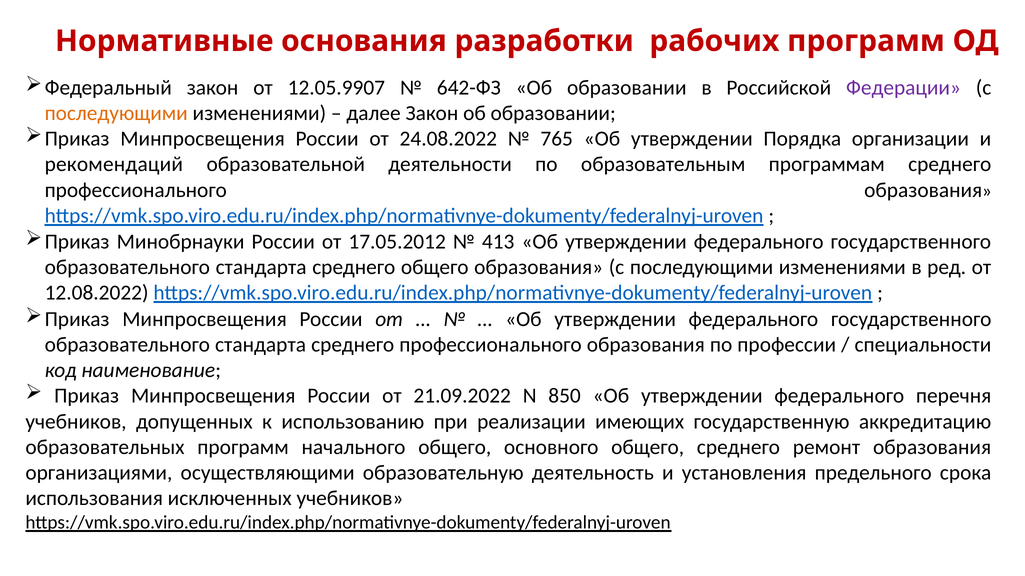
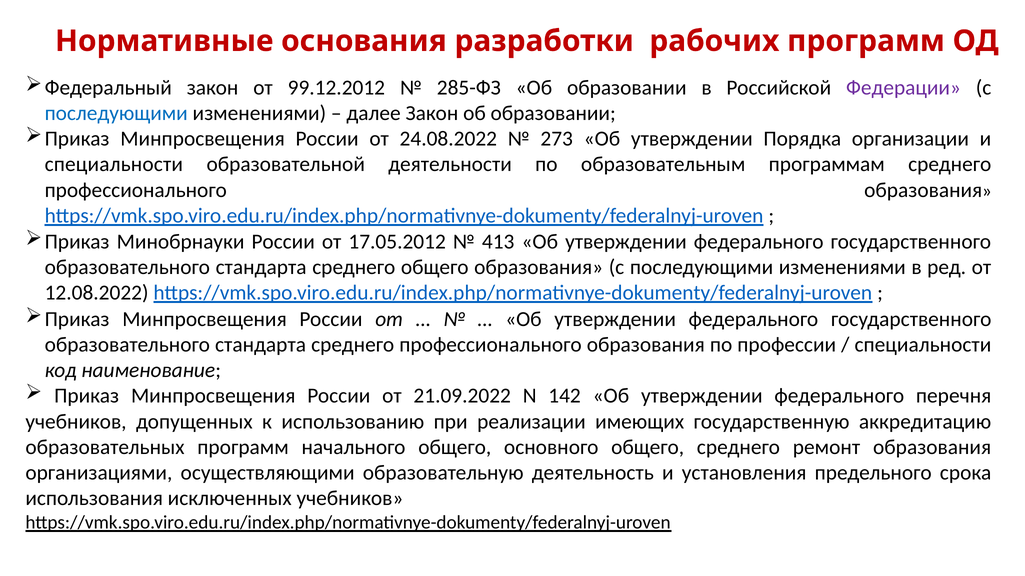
12.05.9907: 12.05.9907 -> 99.12.2012 (336, 88)
642-ФЗ: 642-ФЗ -> 285-ФЗ (469, 88)
последующими colour: orange -> blue (116, 113)
765: 765 -> 273 (557, 139)
рекомендаций: рекомендаций -> специальности (114, 165)
850: 850 -> 142 (565, 396)
